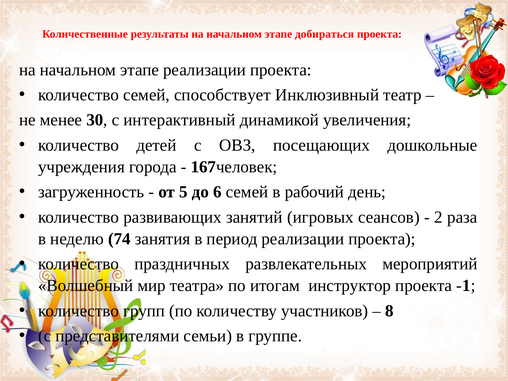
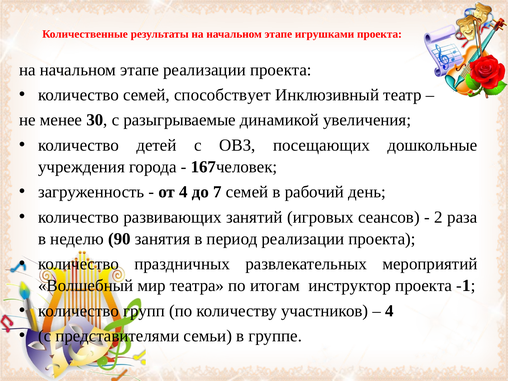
добираться: добираться -> игрушками (325, 34)
интерактивный: интерактивный -> разыгрываемые (180, 120)
от 5: 5 -> 4 (183, 192)
6: 6 -> 7 (217, 192)
74: 74 -> 90 (119, 239)
8: 8 -> 4 (389, 311)
